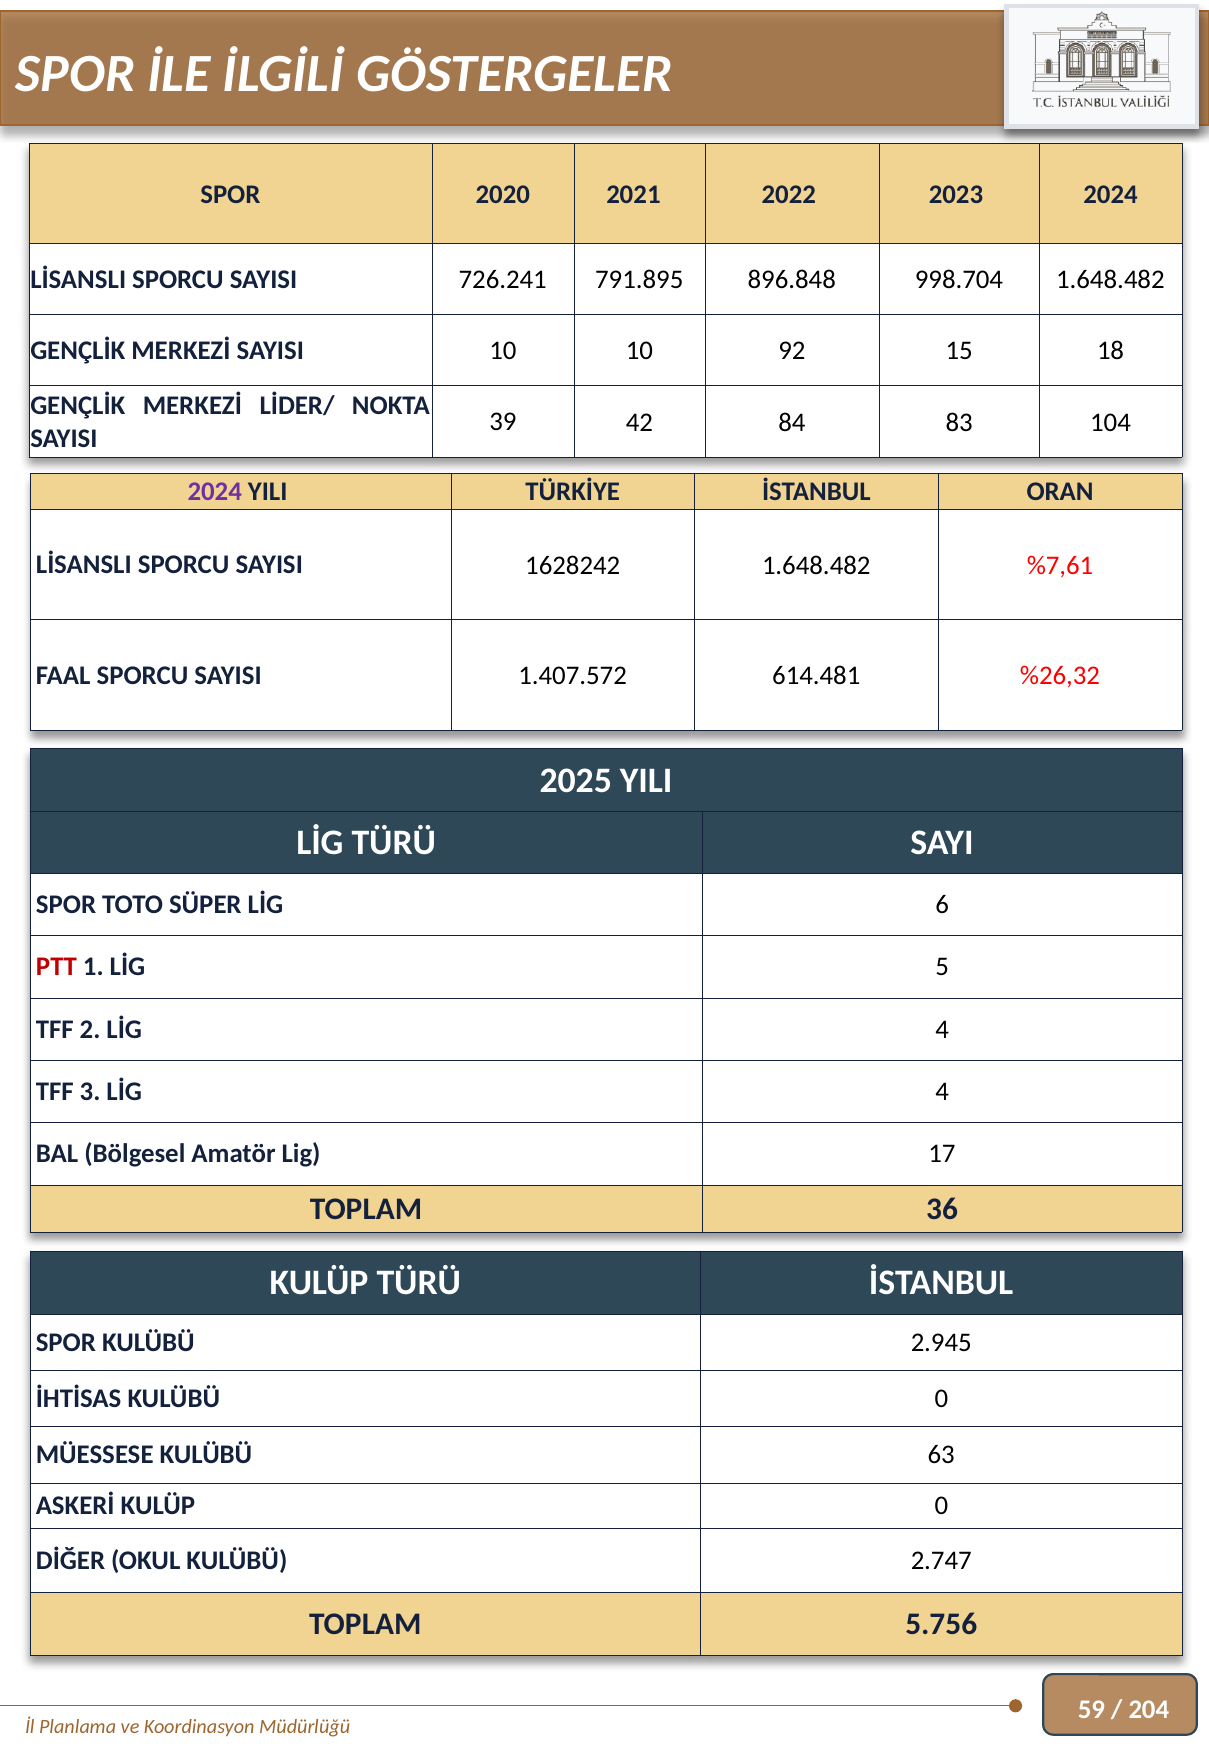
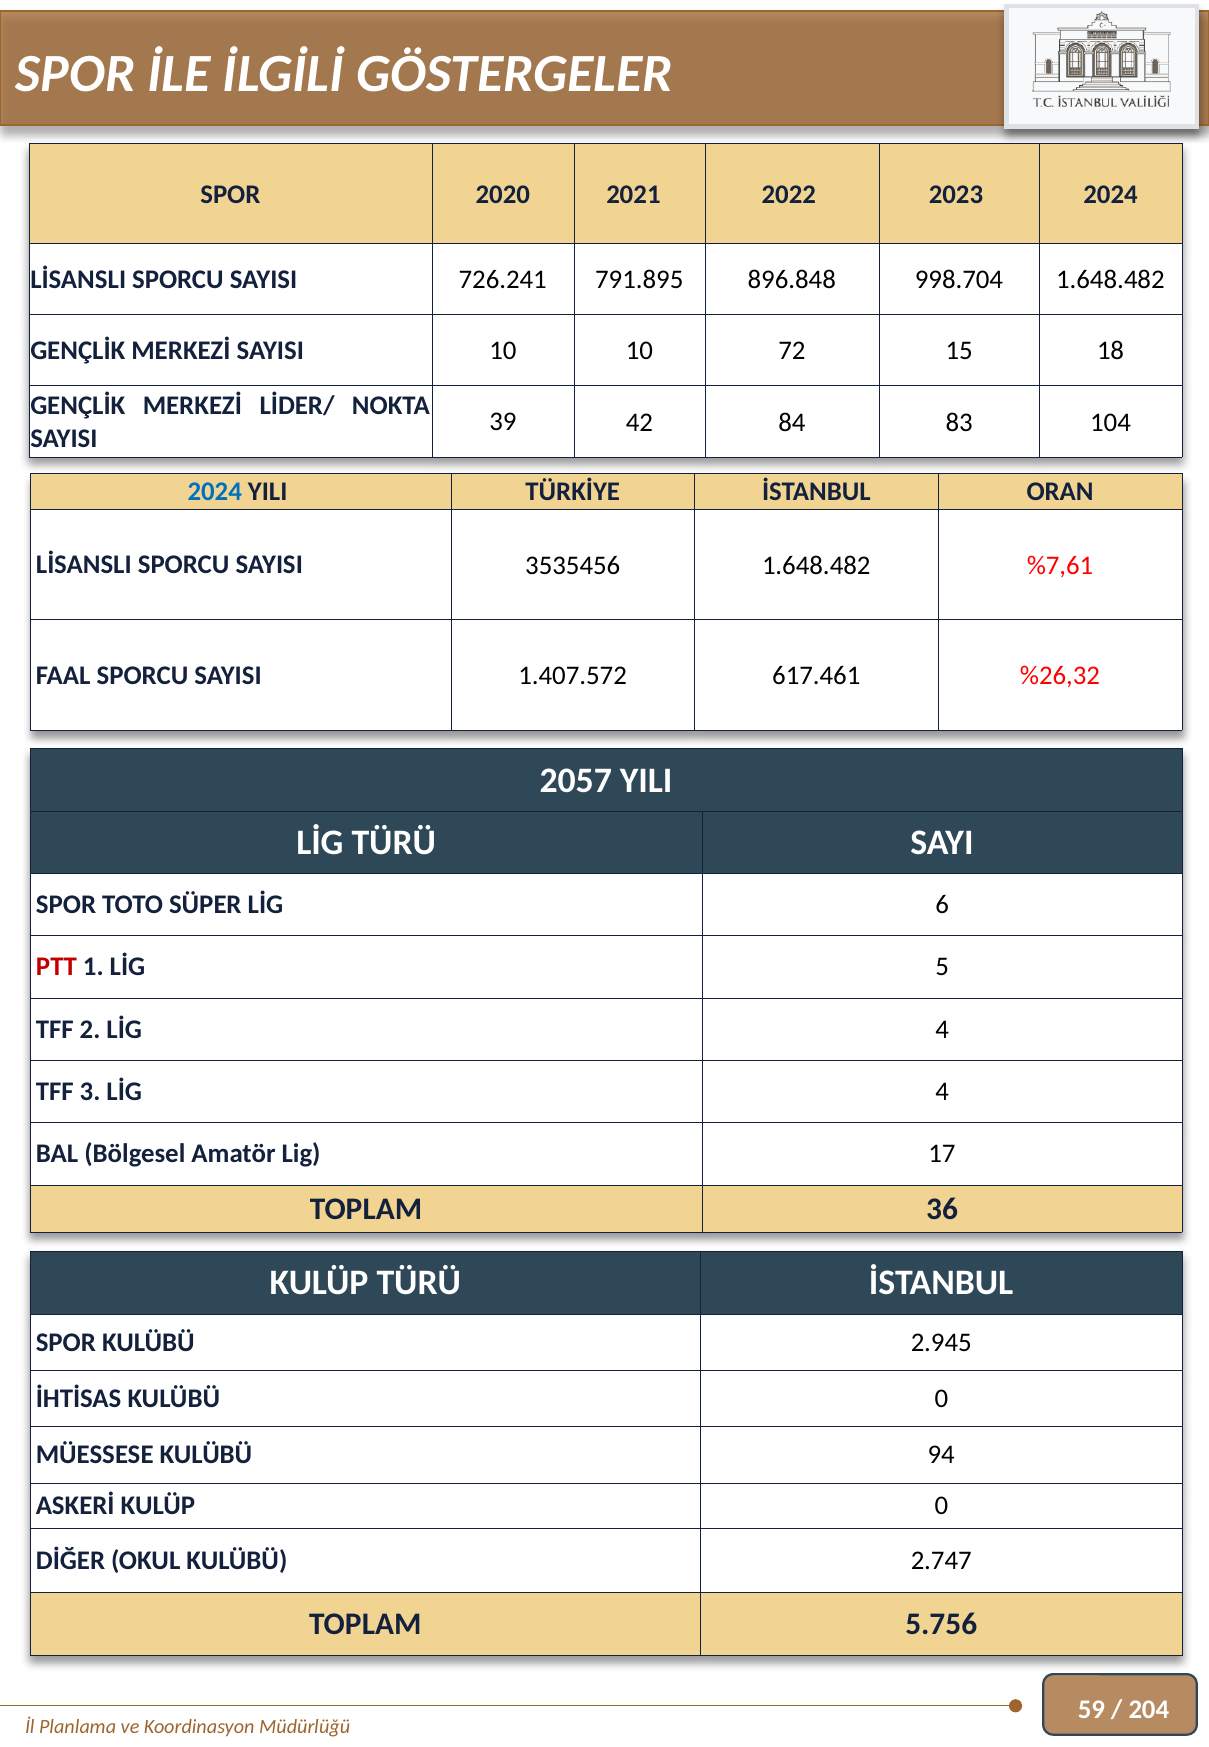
92: 92 -> 72 (792, 351)
2024 colour: purple -> blue (215, 492)
1628242: 1628242 -> 3535456 (573, 566)
614.481: 614.481 -> 617.461 (816, 676)
2025: 2025 -> 2057 (576, 780)
63: 63 -> 94 (941, 1454)
